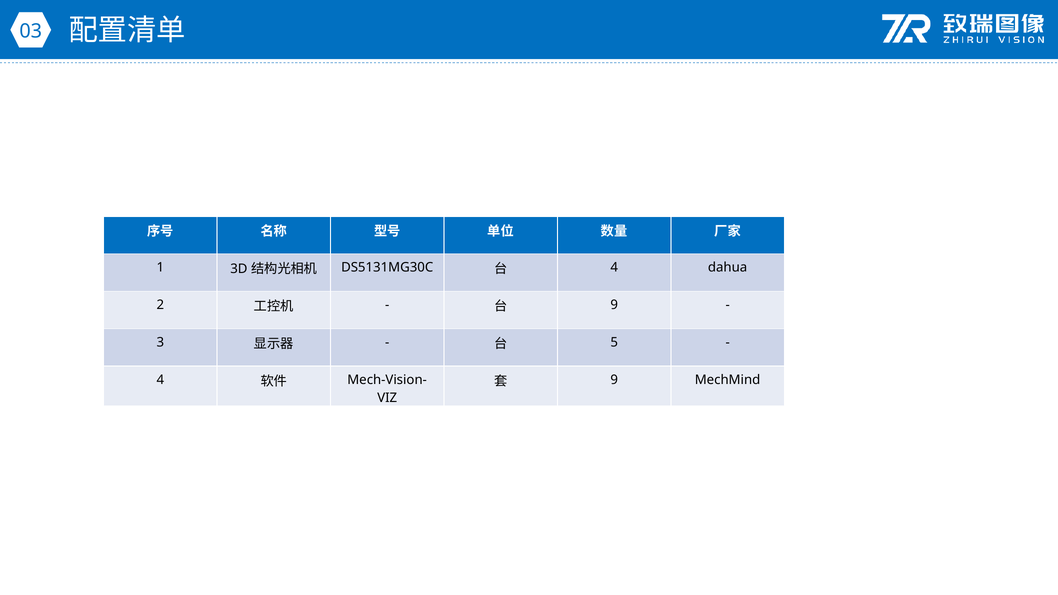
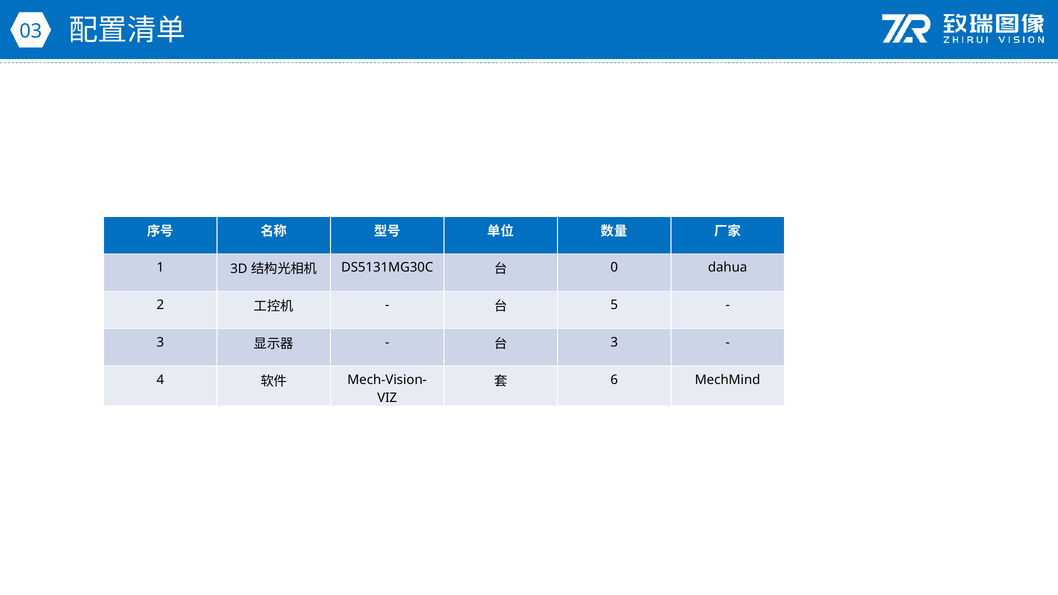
4: 4 -> 0 (614, 268)
9: 9 -> 5 (614, 305)
5: 5 -> 3 (614, 343)
9: 9 -> 6 (614, 380)
